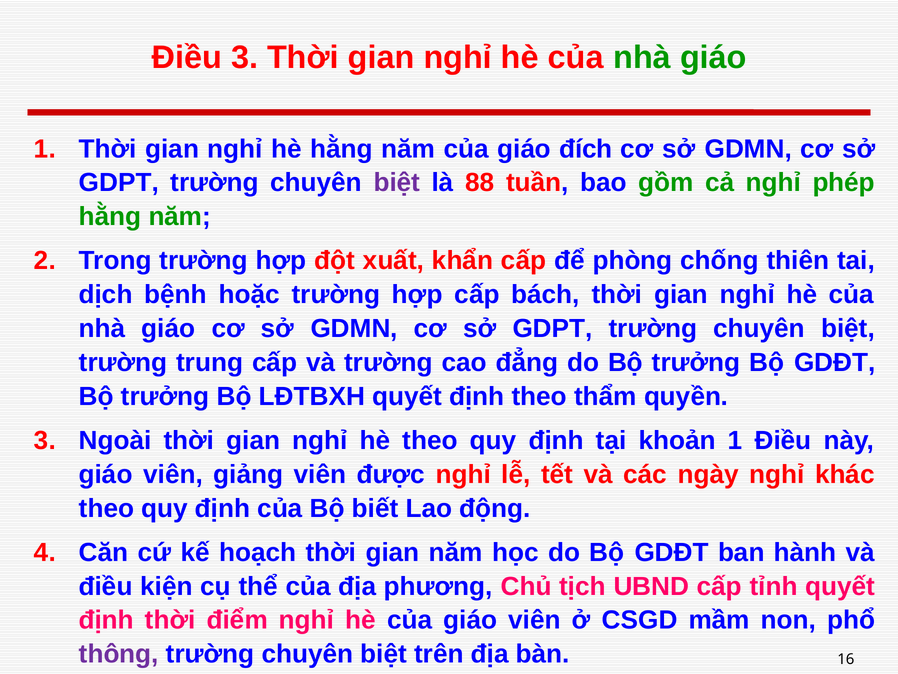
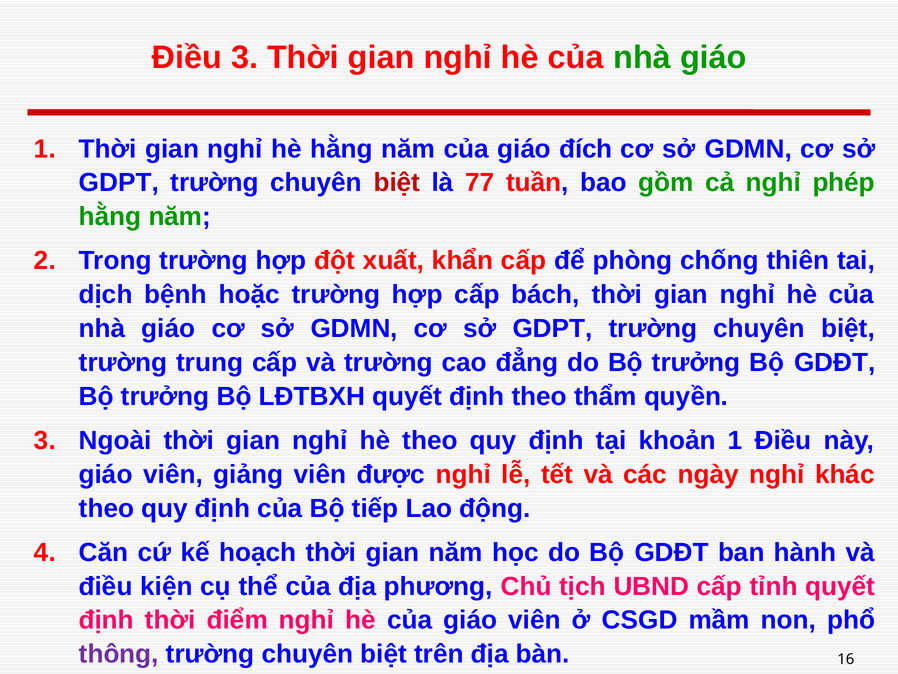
biệt colour: purple -> red (397, 183)
88: 88 -> 77 (480, 183)
biết: biết -> tiếp (375, 508)
